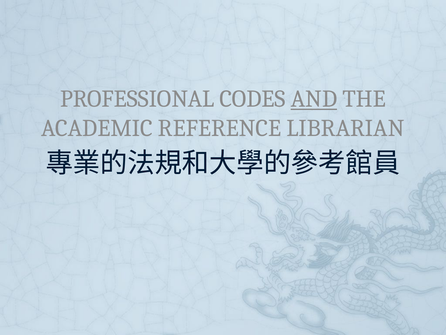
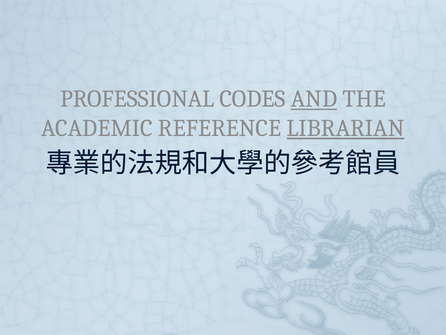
LIBRARIAN underline: none -> present (345, 128)
